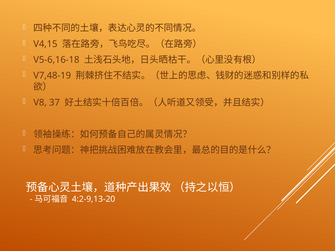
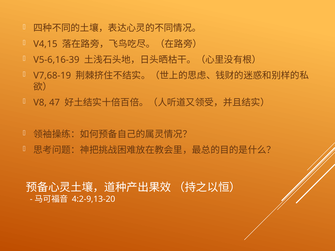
V5-6,16-18: V5-6,16-18 -> V5-6,16-39 (56, 60)
V7,48-19: V7,48-19 -> V7,68-19 (52, 76)
37: 37 -> 47 (55, 103)
